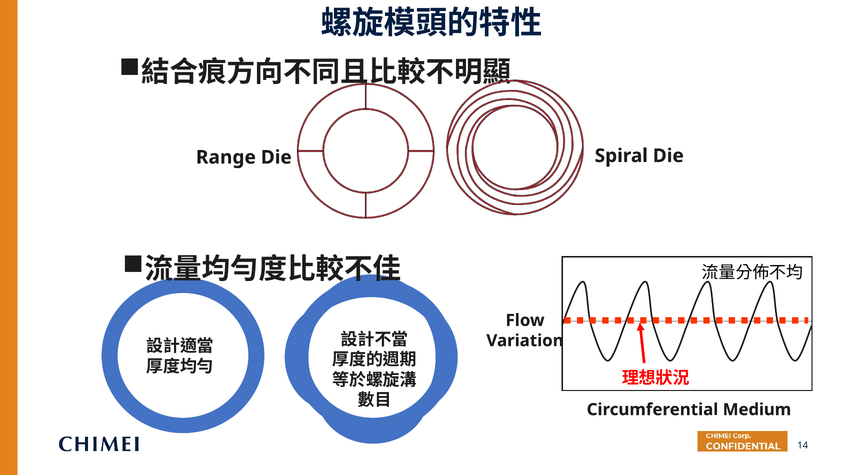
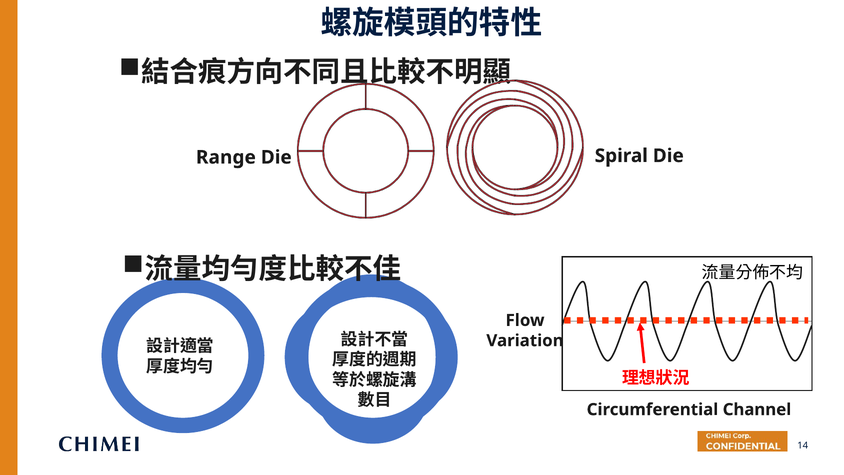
Medium: Medium -> Channel (757, 409)
